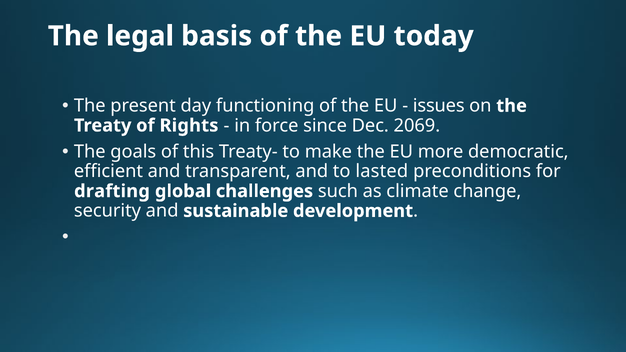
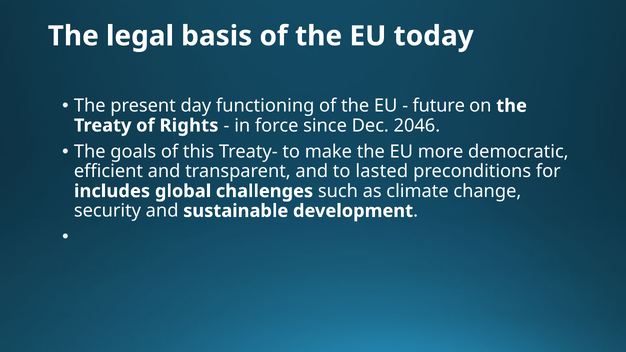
issues: issues -> future (439, 106)
2069: 2069 -> 2046 (417, 126)
drafting: drafting -> includes (112, 191)
